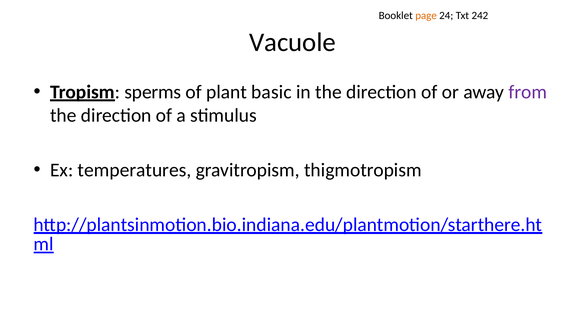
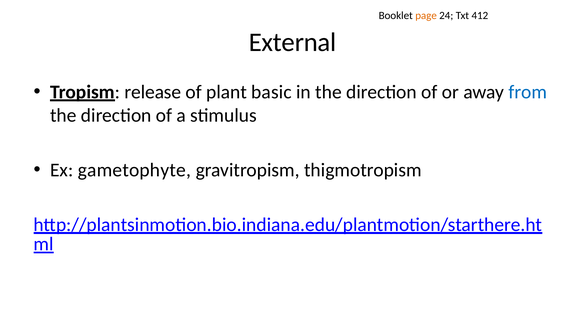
242: 242 -> 412 (480, 15)
Vacuole: Vacuole -> External (293, 42)
sperms: sperms -> release (153, 92)
from colour: purple -> blue (528, 92)
temperatures: temperatures -> gametophyte (134, 170)
